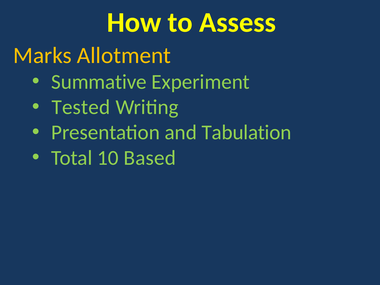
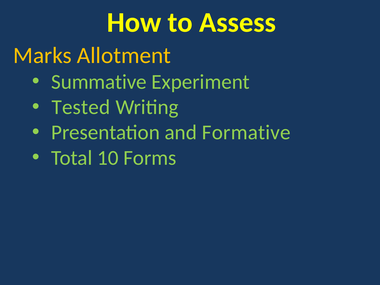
Tabulation: Tabulation -> Formative (246, 133)
Based: Based -> Forms (150, 158)
